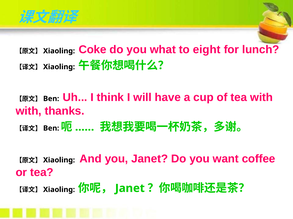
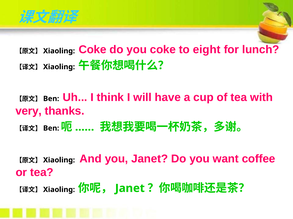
you what: what -> coke (163, 50)
with: with -> very (29, 111)
